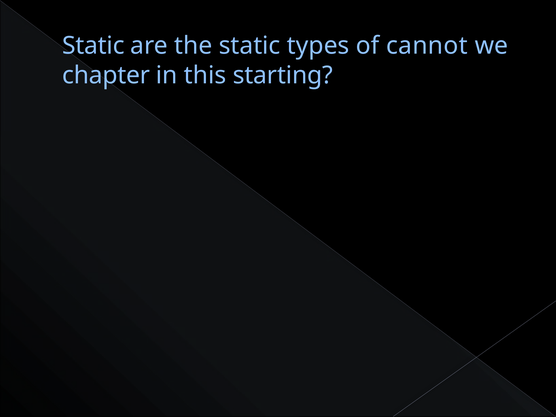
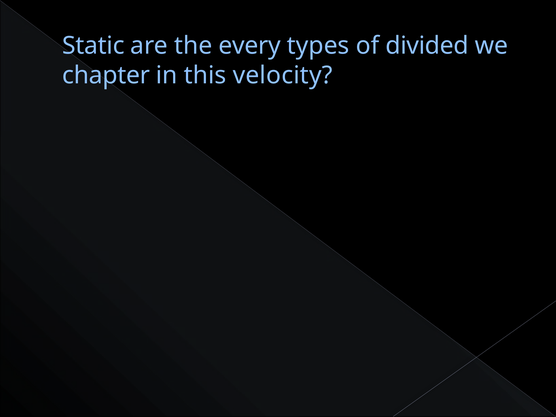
the static: static -> every (250, 46)
cannot: cannot -> divided (427, 46)
starting: starting -> velocity (283, 75)
